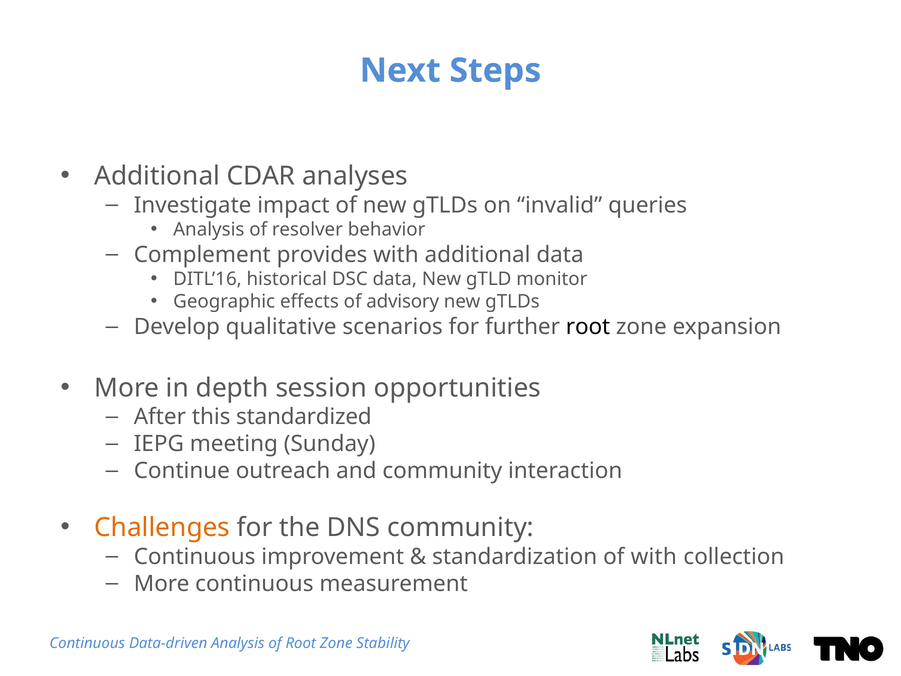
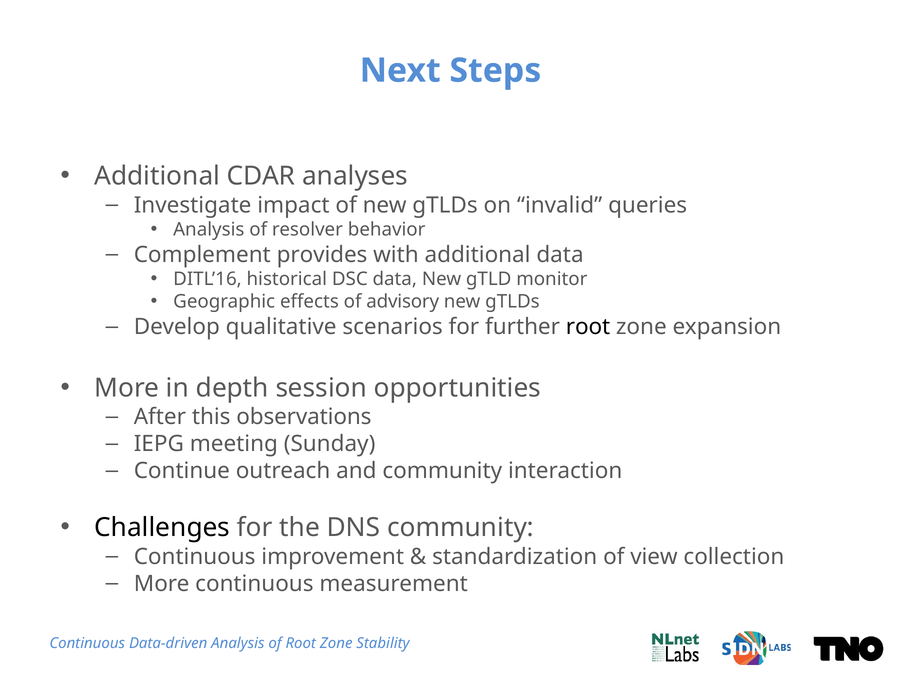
standardized: standardized -> observations (304, 417)
Challenges colour: orange -> black (162, 527)
of with: with -> view (654, 556)
